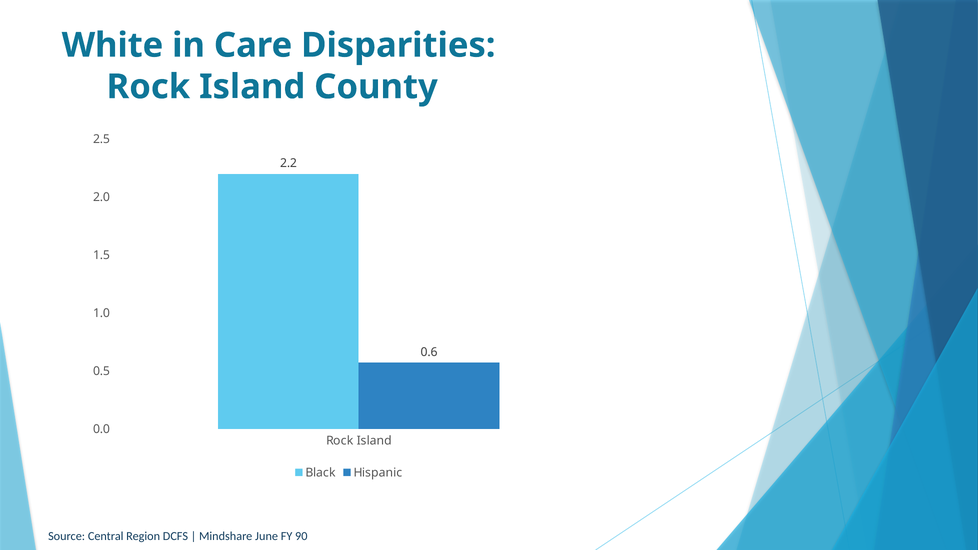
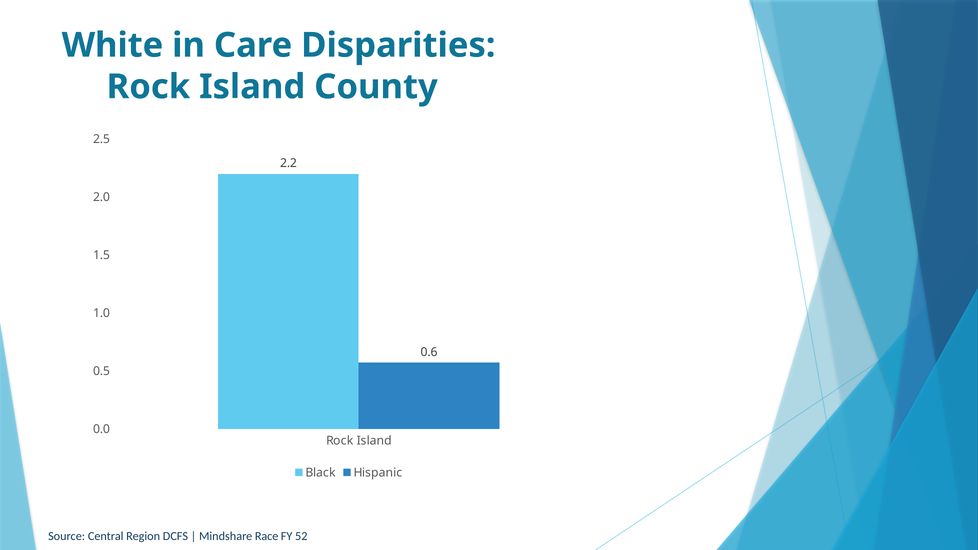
June: June -> Race (267, 537)
90: 90 -> 52 (301, 537)
